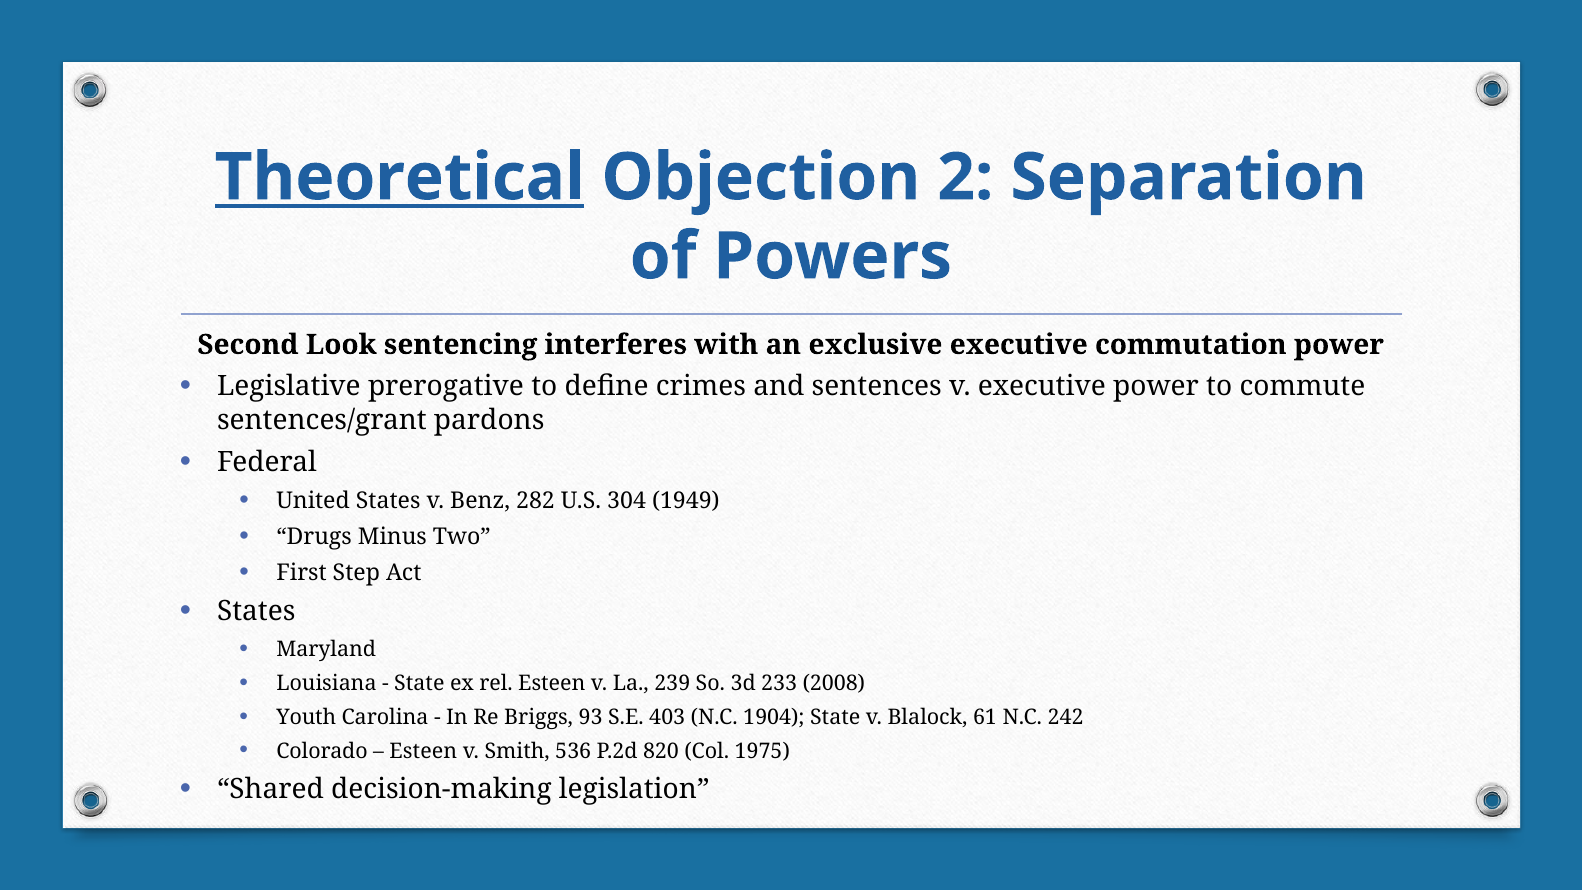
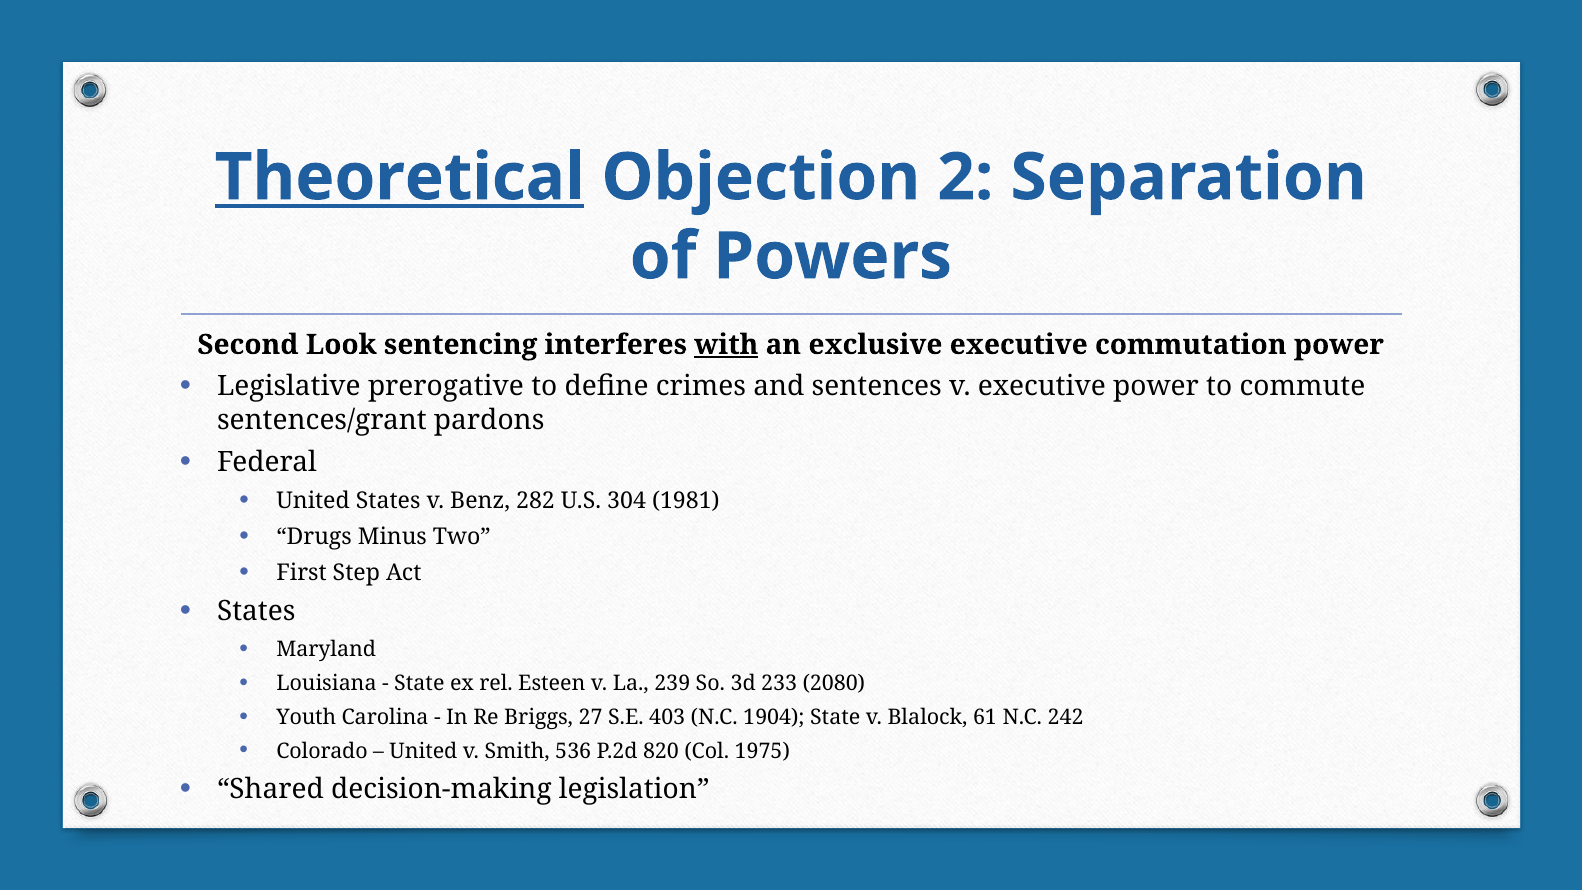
with underline: none -> present (726, 345)
1949: 1949 -> 1981 (686, 501)
2008: 2008 -> 2080 (834, 683)
93: 93 -> 27 (591, 717)
Esteen: Esteen -> United (423, 751)
